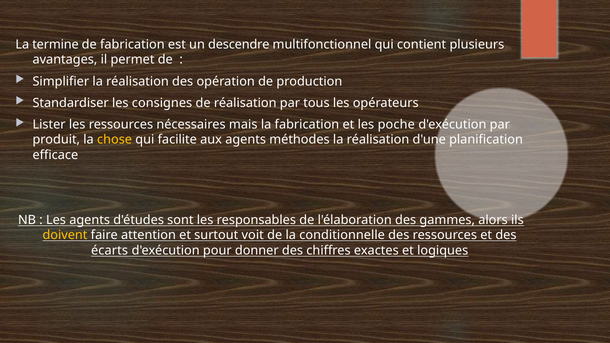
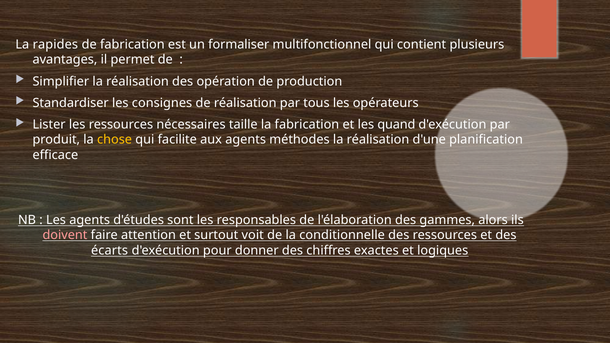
termine: termine -> rapides (55, 44)
descendre: descendre -> formaliser (239, 44)
mais: mais -> taille (243, 125)
poche: poche -> quand (396, 125)
doivent colour: yellow -> pink (65, 235)
